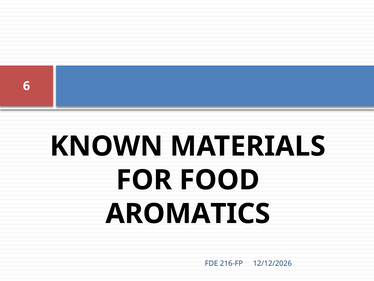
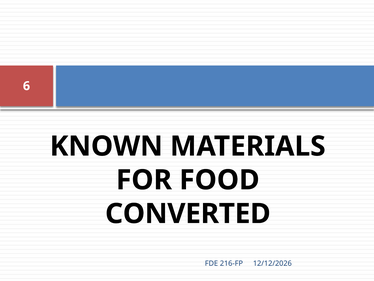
AROMATICS: AROMATICS -> CONVERTED (188, 213)
